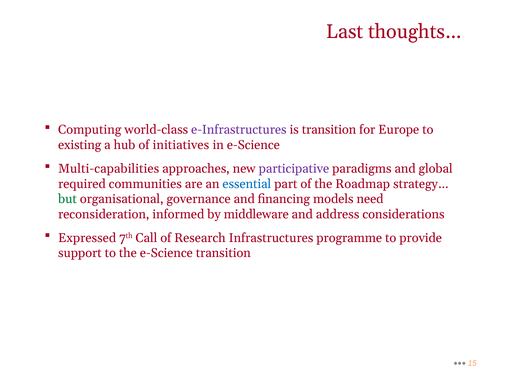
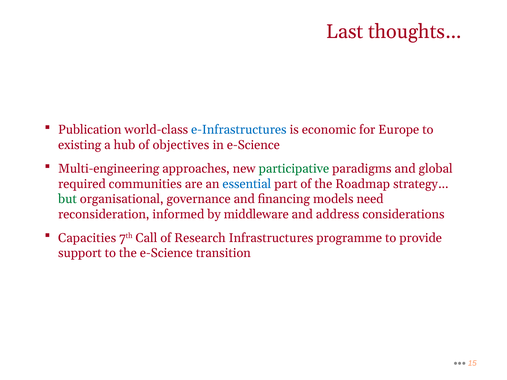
Computing: Computing -> Publication (90, 130)
e-Infrastructures colour: purple -> blue (239, 130)
is transition: transition -> economic (329, 130)
initiatives: initiatives -> objectives (181, 145)
Multi-capabilities: Multi-capabilities -> Multi-engineering (109, 169)
participative colour: purple -> green (294, 169)
Expressed: Expressed -> Capacities (87, 238)
